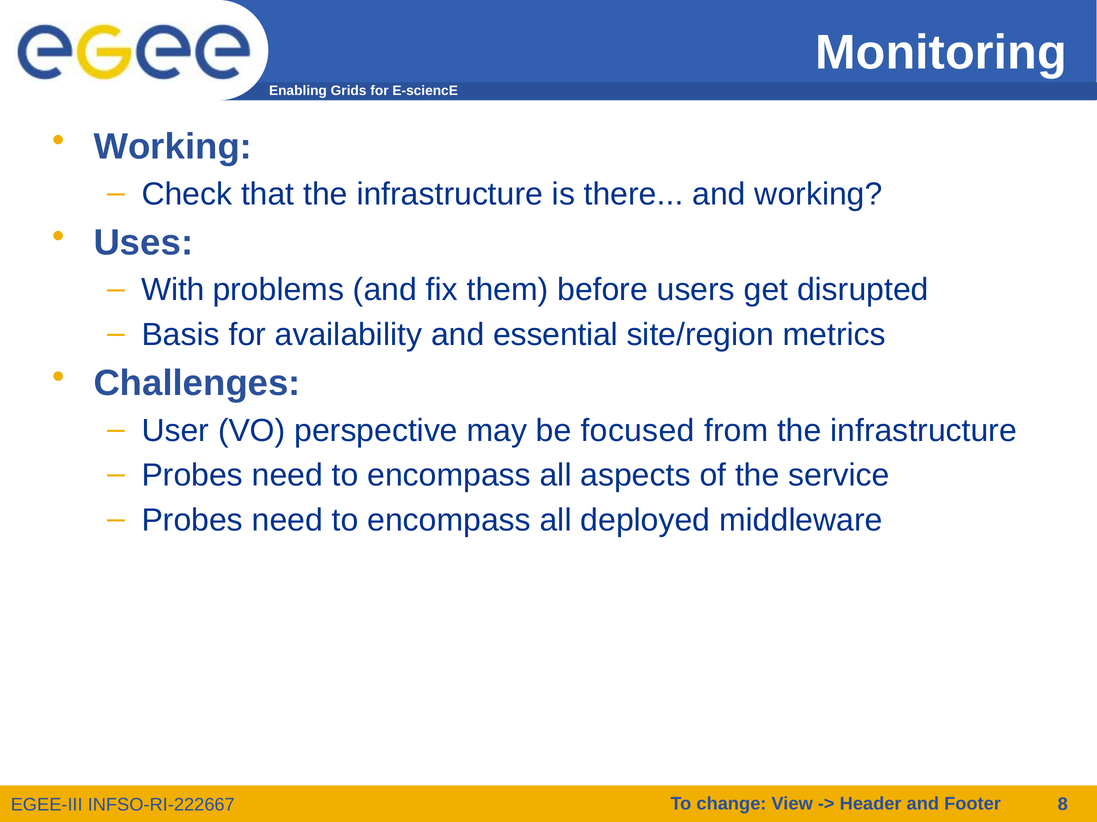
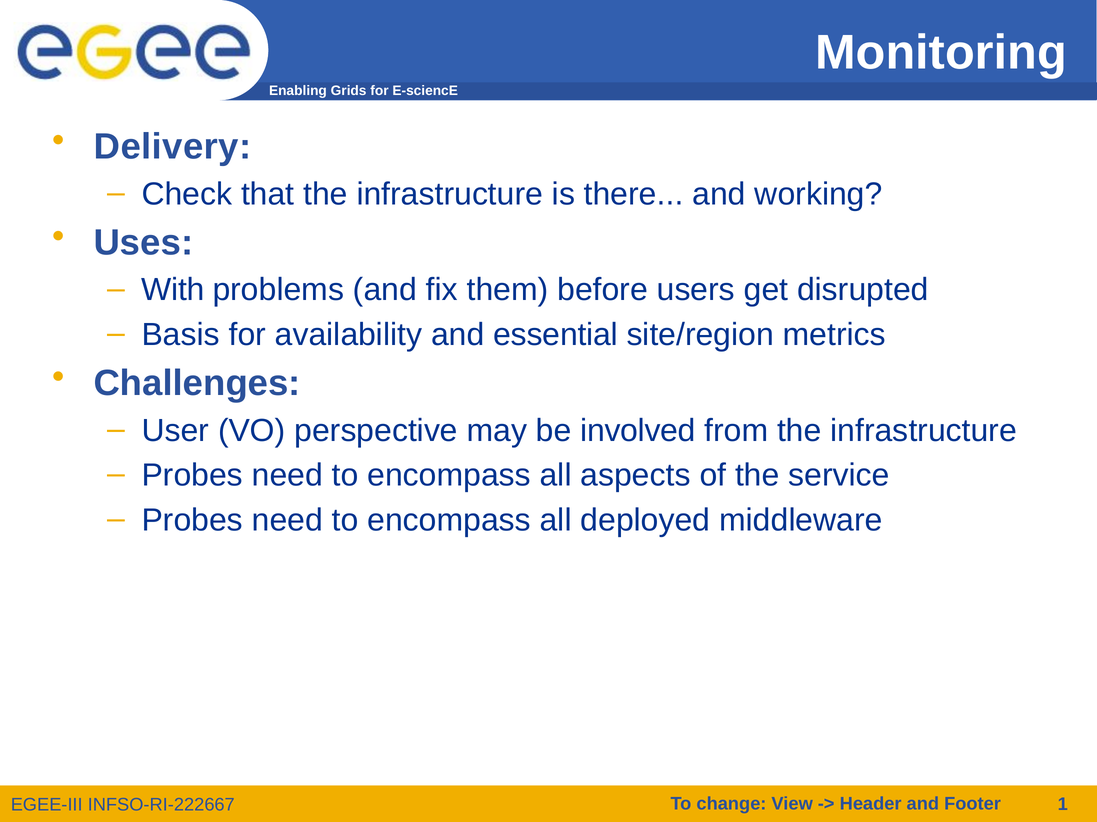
Working: Working -> Delivery (173, 147)
focused: focused -> involved (638, 431)
8: 8 -> 1 (1063, 805)
